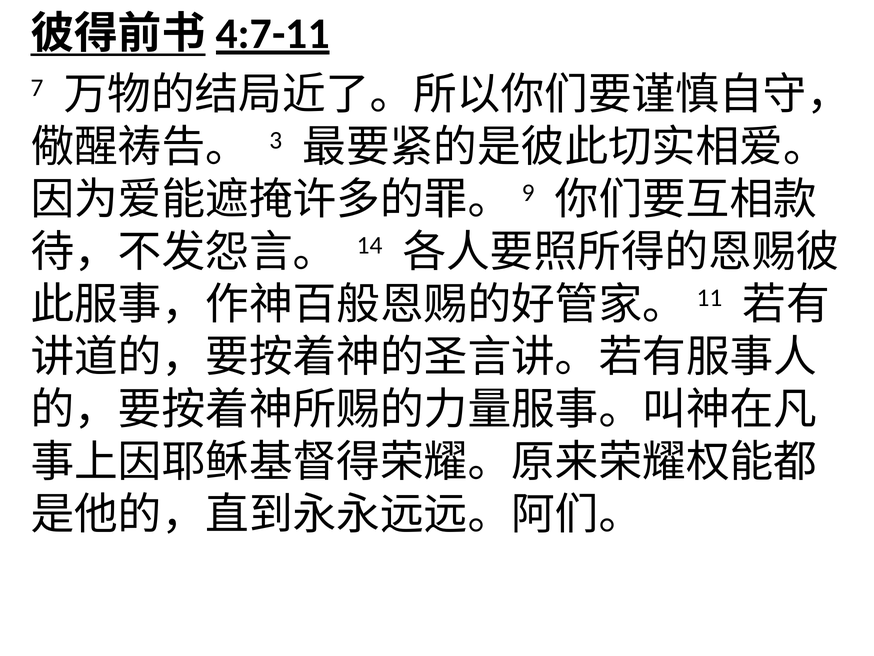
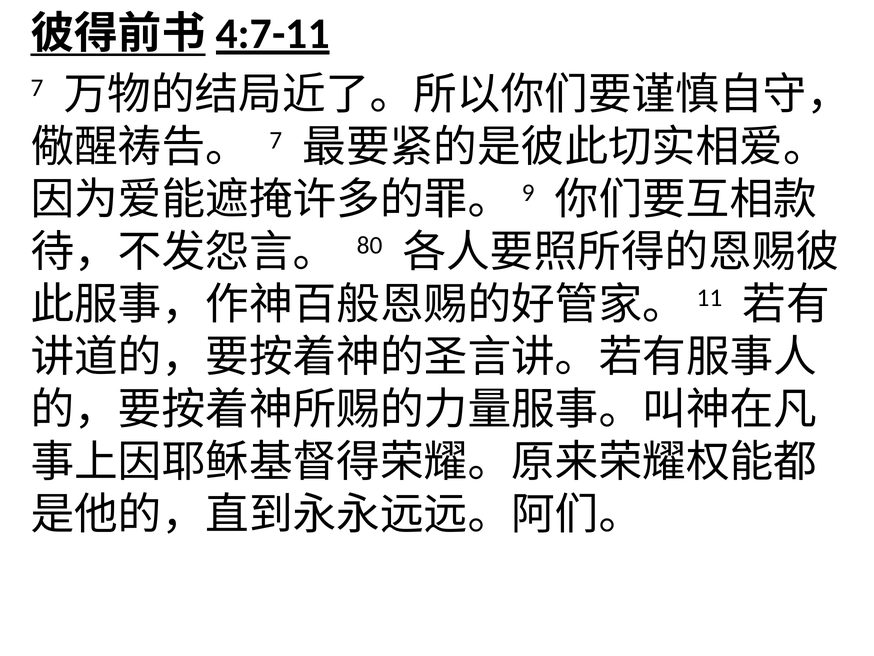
3: 3 -> 7 (276, 140)
14: 14 -> 80 (370, 245)
